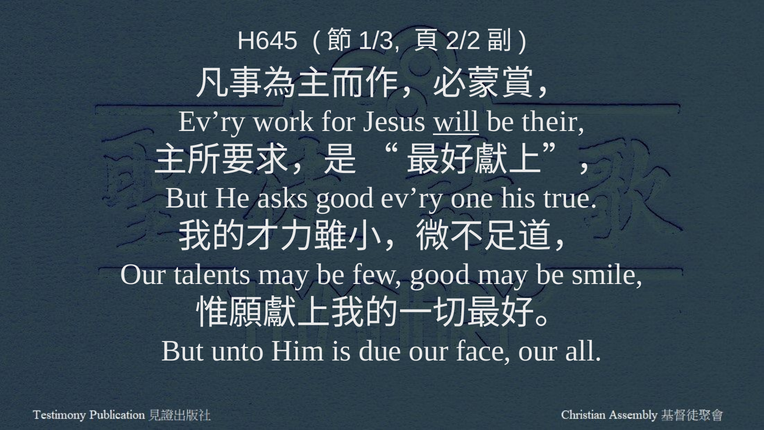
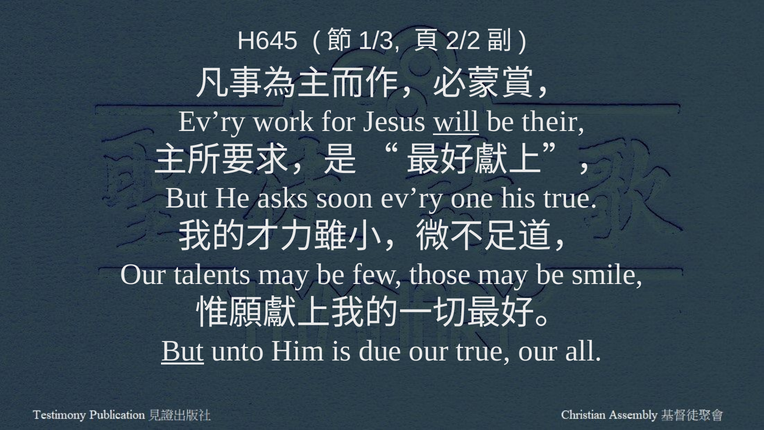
asks good: good -> soon (345, 198)
few good: good -> those (440, 274)
But underline: none -> present (183, 351)
our face: face -> true (483, 351)
